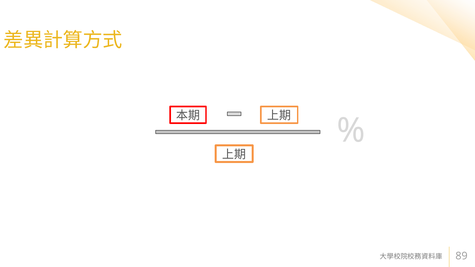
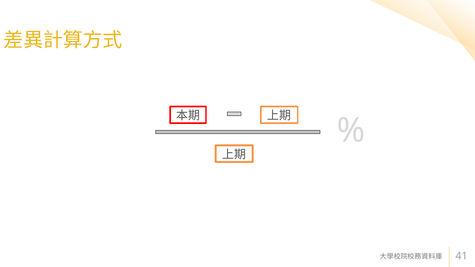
89: 89 -> 41 (462, 256)
